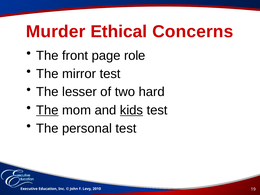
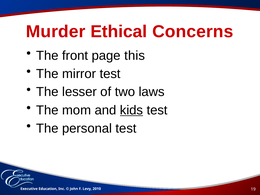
role: role -> this (135, 56)
hard: hard -> laws (152, 92)
The underline: present -> none (47, 110)
